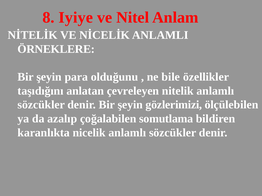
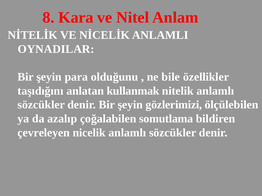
Iyiye: Iyiye -> Kara (76, 17)
ÖRNEKLERE: ÖRNEKLERE -> OYNADILAR (56, 49)
çevreleyen: çevreleyen -> kullanmak (133, 91)
karanlıkta: karanlıkta -> çevreleyen (44, 133)
